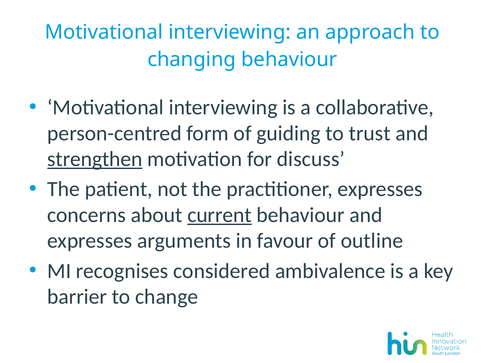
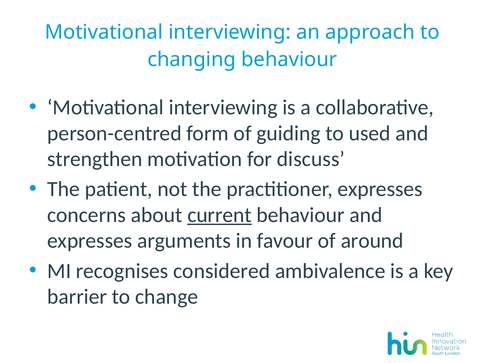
trust: trust -> used (370, 134)
strengthen underline: present -> none (95, 159)
outline: outline -> around (372, 241)
